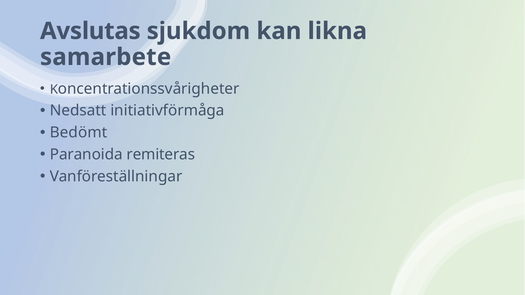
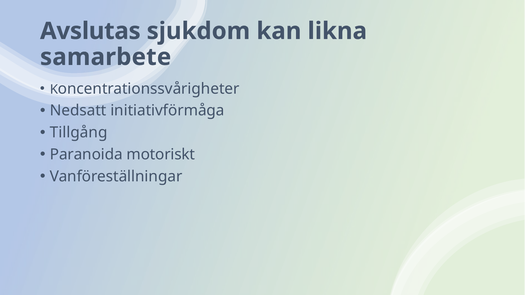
Bedömt: Bedömt -> Tillgång (79, 133)
remiteras: remiteras -> motoriskt (161, 155)
